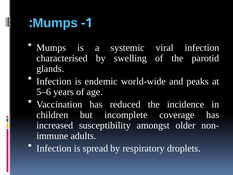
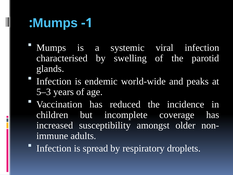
5–6: 5–6 -> 5–3 (44, 92)
